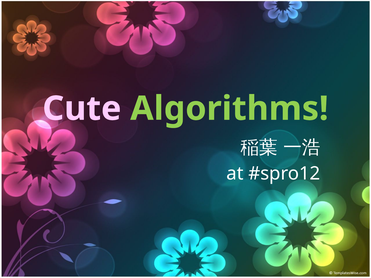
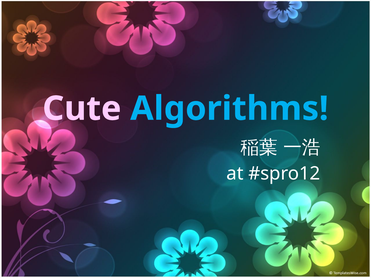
Algorithms colour: light green -> light blue (229, 109)
